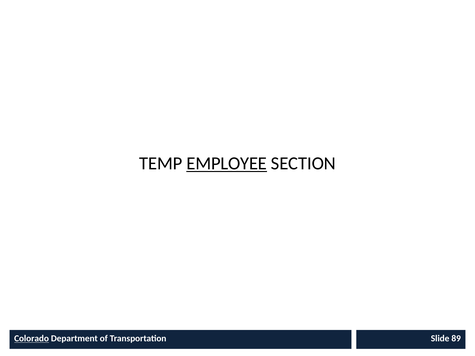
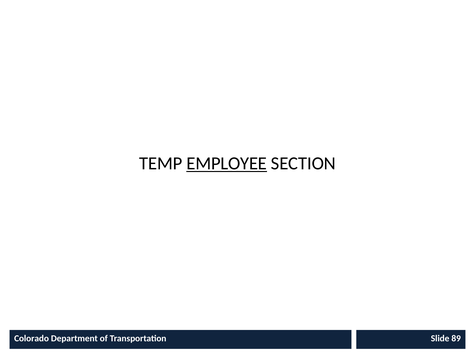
Colorado underline: present -> none (32, 339)
